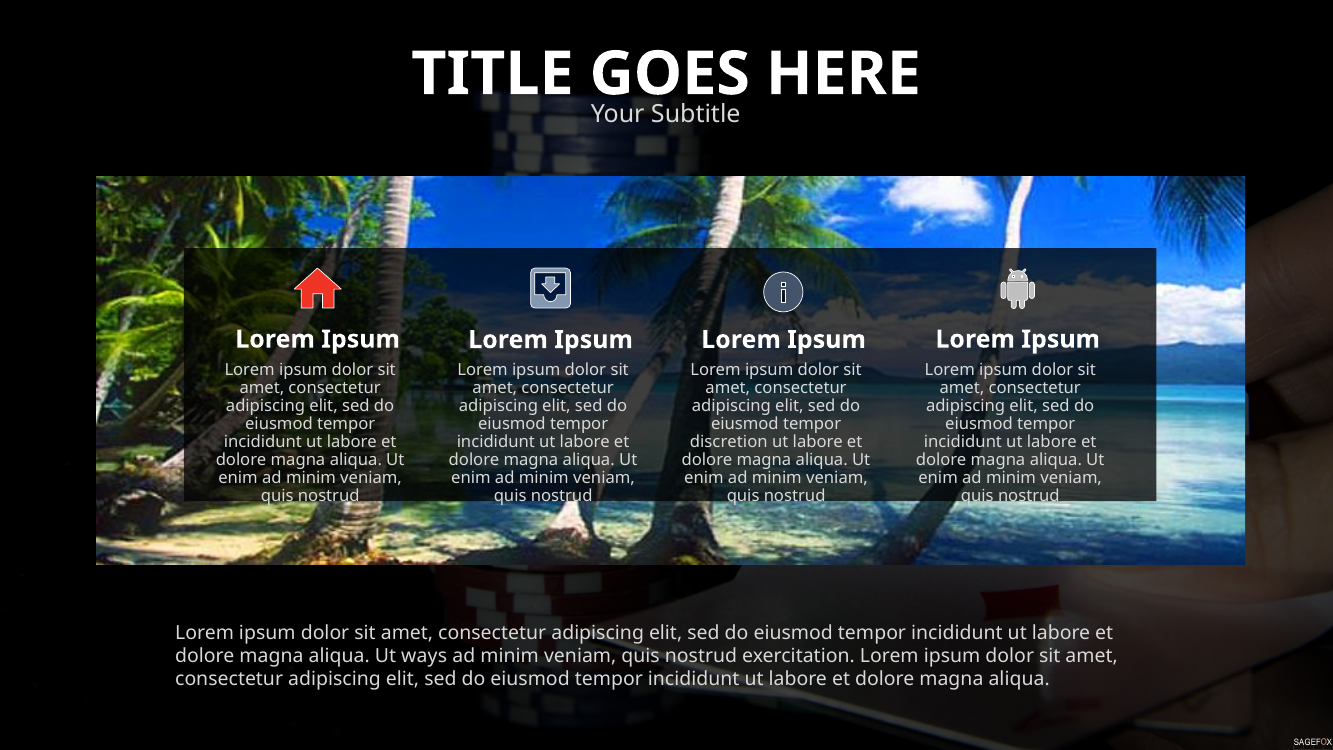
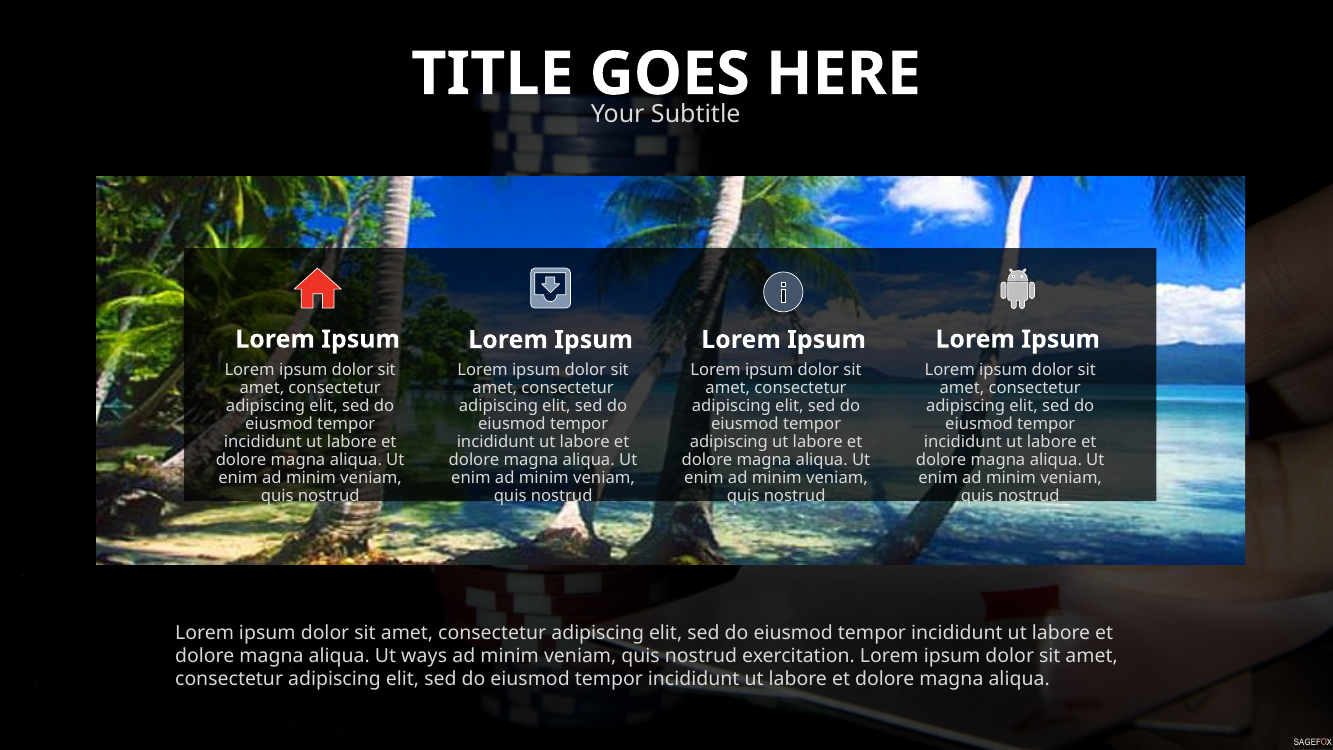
discretion: discretion -> adipiscing (729, 442)
